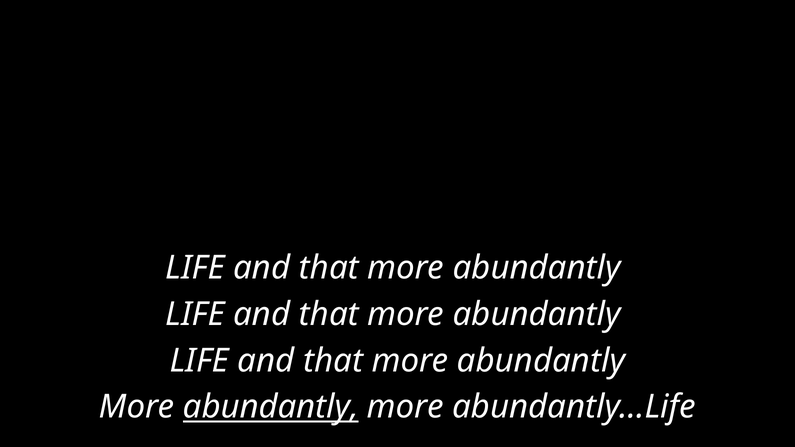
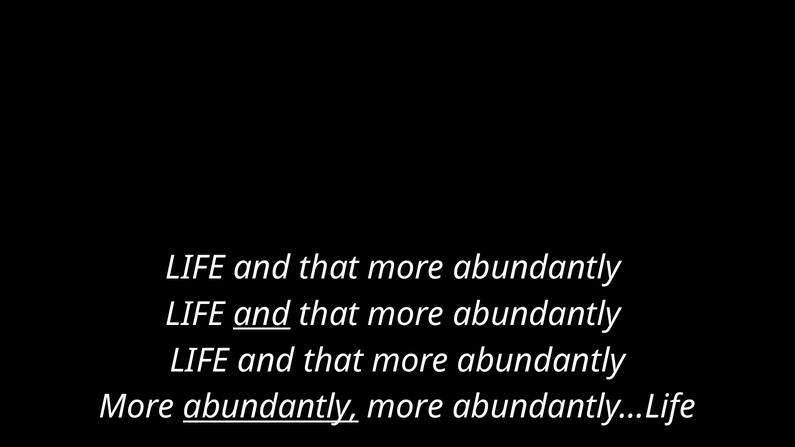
and underline: none -> present (262, 315)
